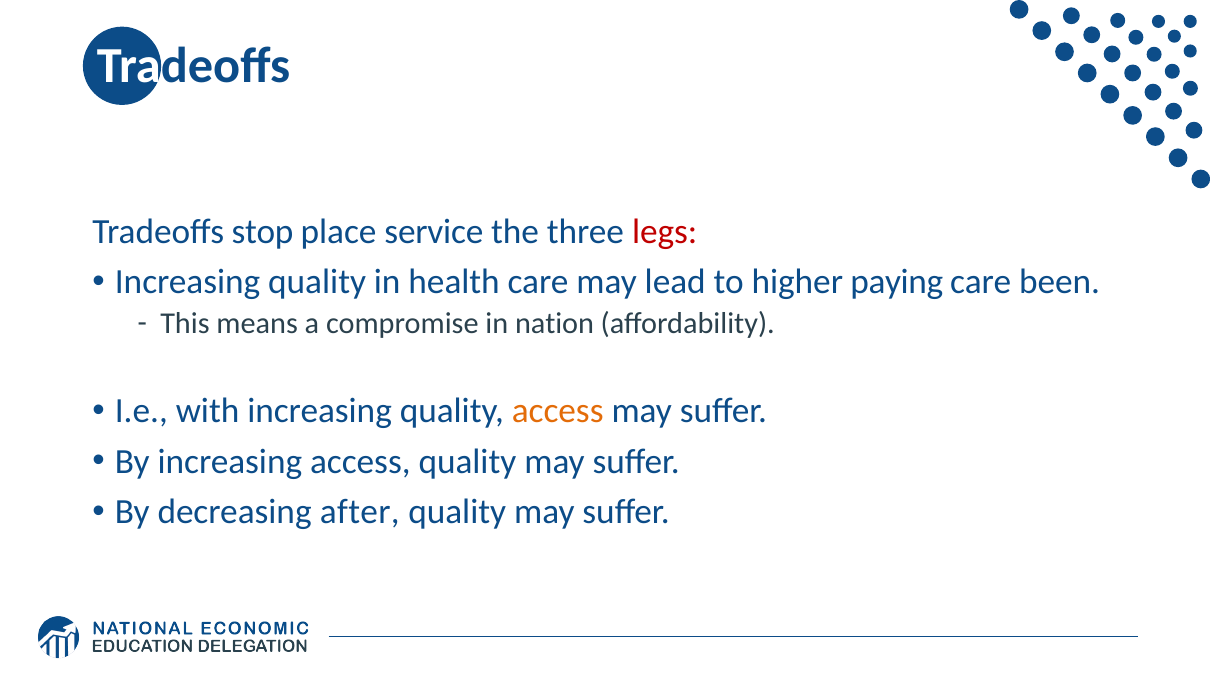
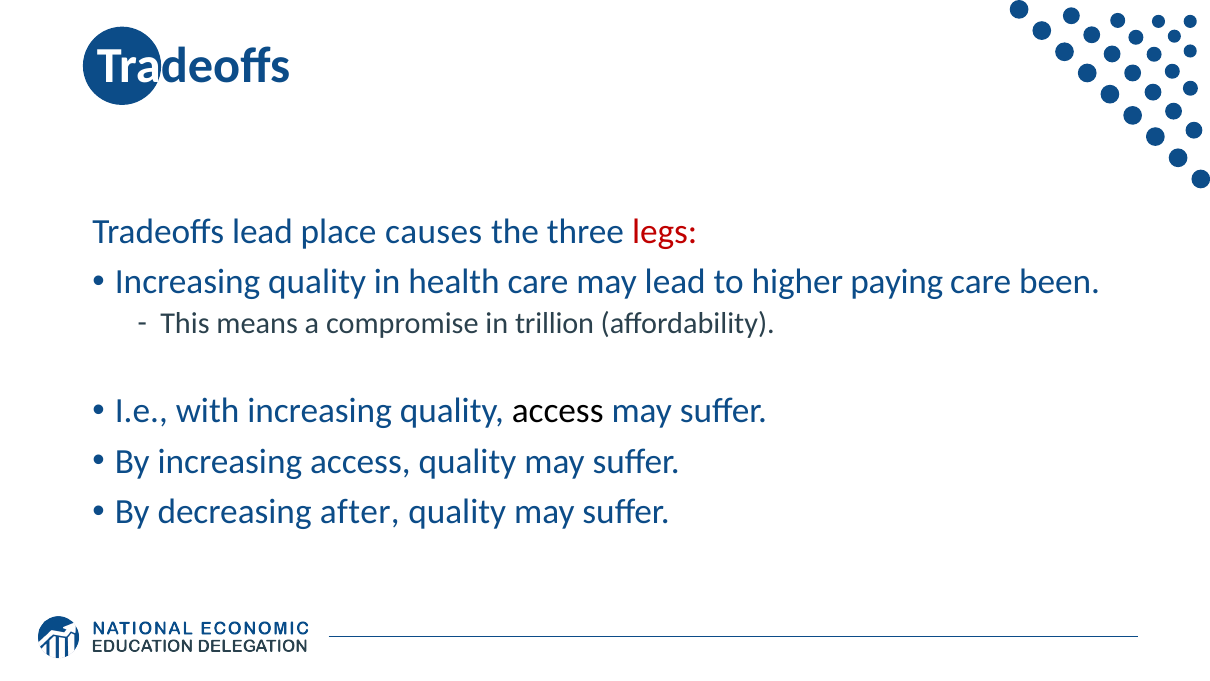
Tradeoffs stop: stop -> lead (262, 231)
service: service -> causes (434, 231)
nation: nation -> trillion (555, 324)
access colour: orange -> black (558, 410)
